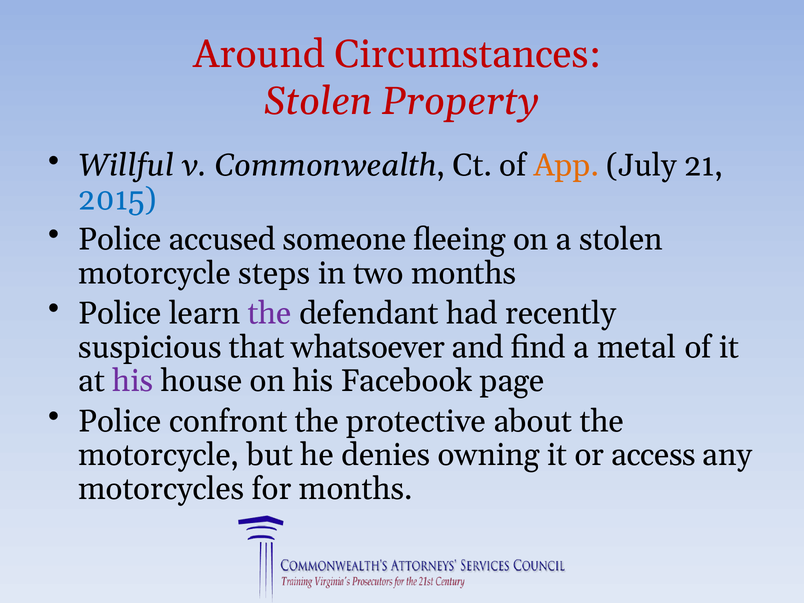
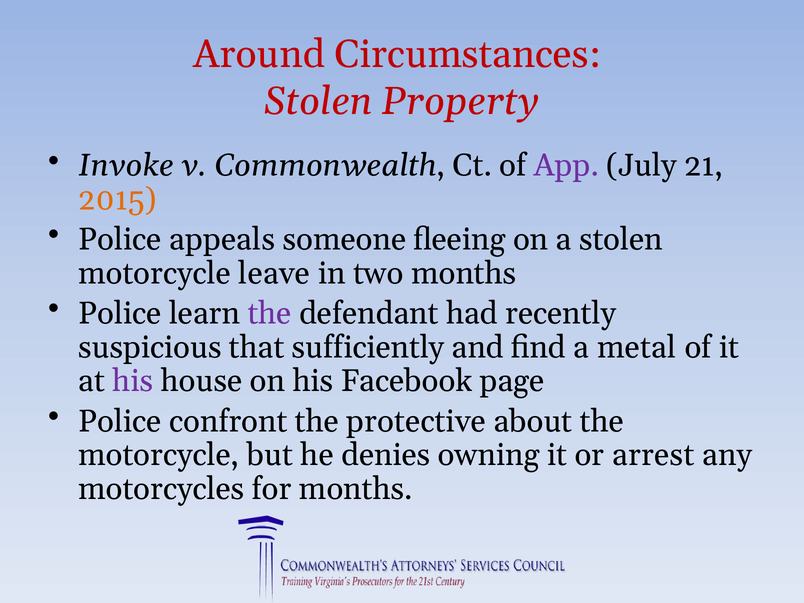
Willful: Willful -> Invoke (126, 166)
App colour: orange -> purple (566, 166)
2015 colour: blue -> orange (118, 199)
accused: accused -> appeals (222, 240)
steps: steps -> leave (274, 273)
whatsoever: whatsoever -> sufficiently (368, 347)
access: access -> arrest (653, 455)
